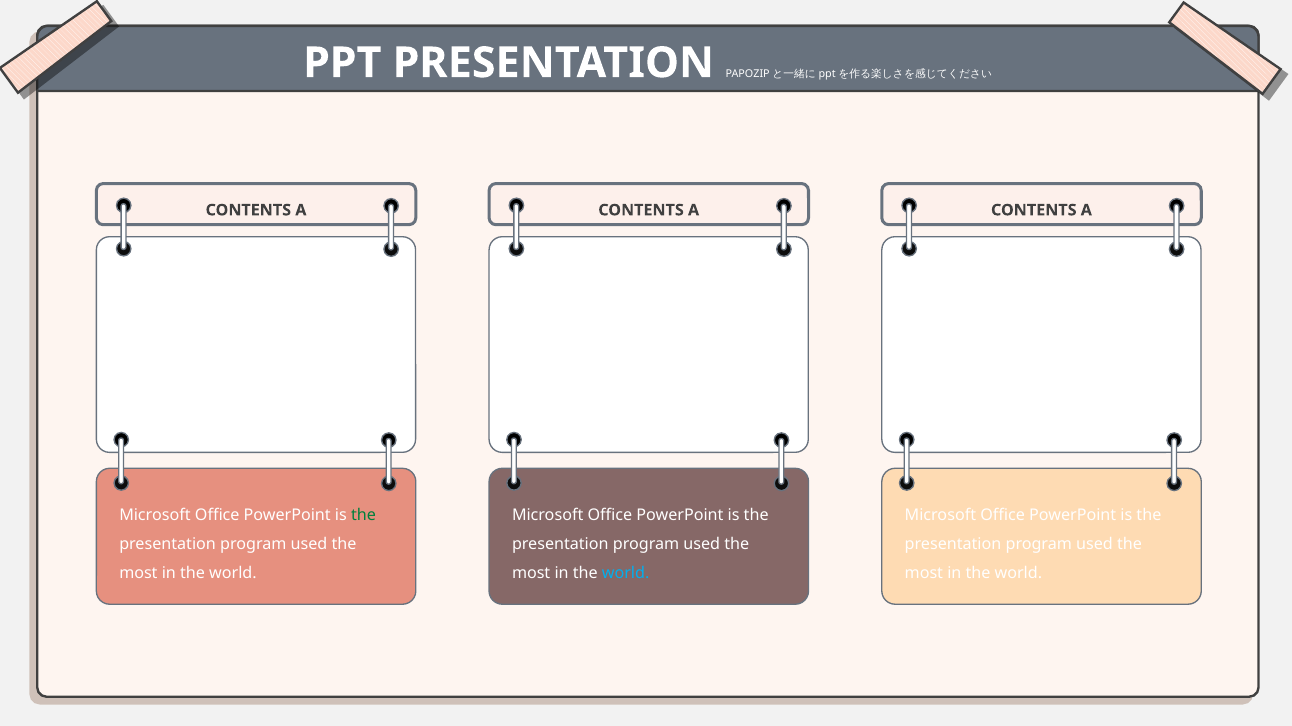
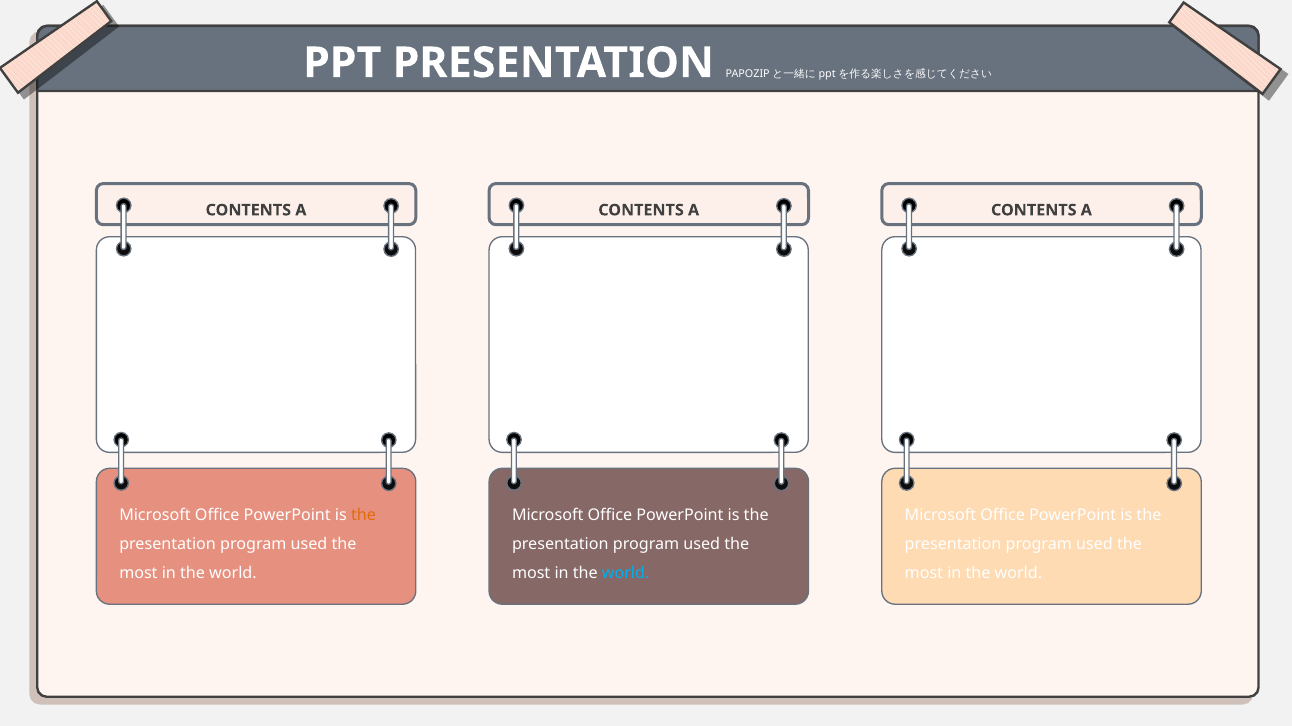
the colour: green -> orange (363, 516)
